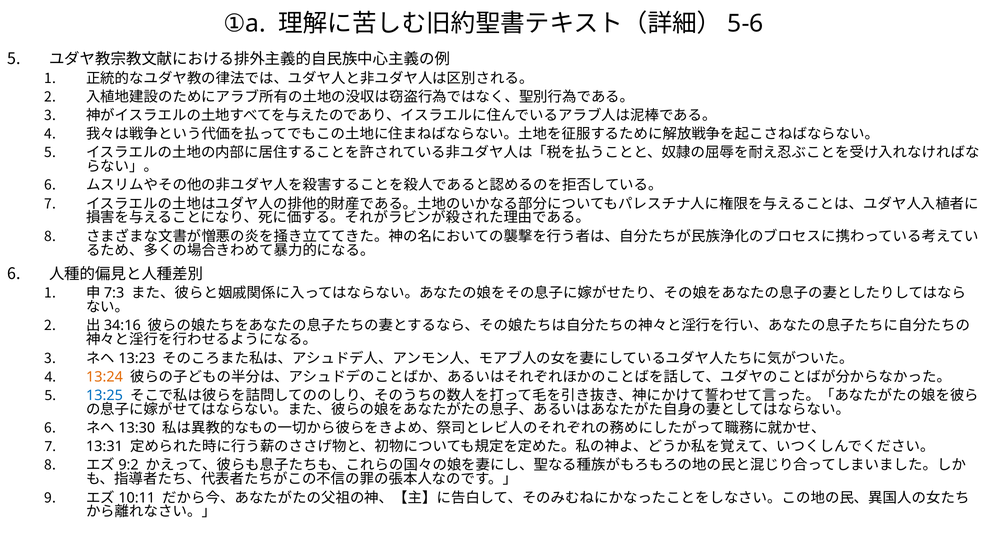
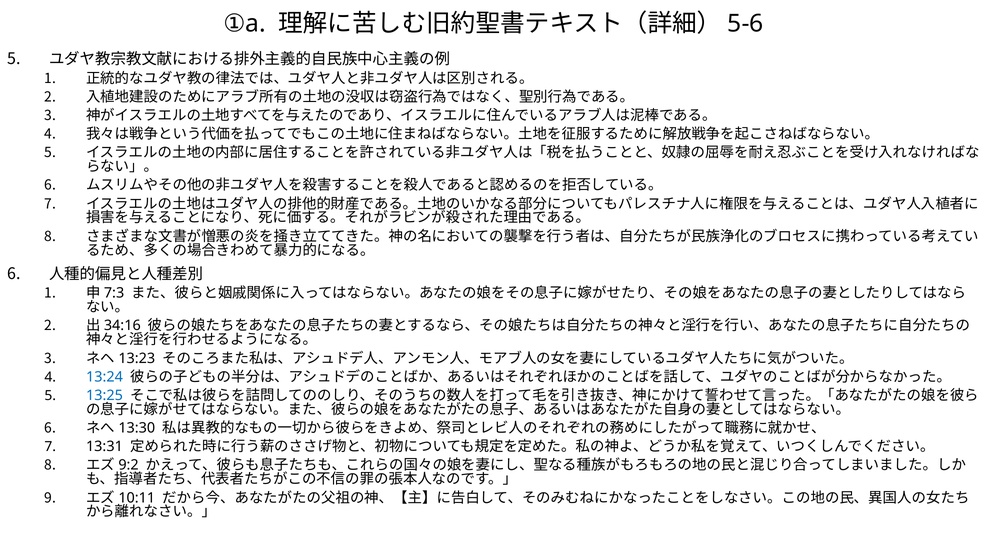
13:24 colour: orange -> blue (104, 377)
